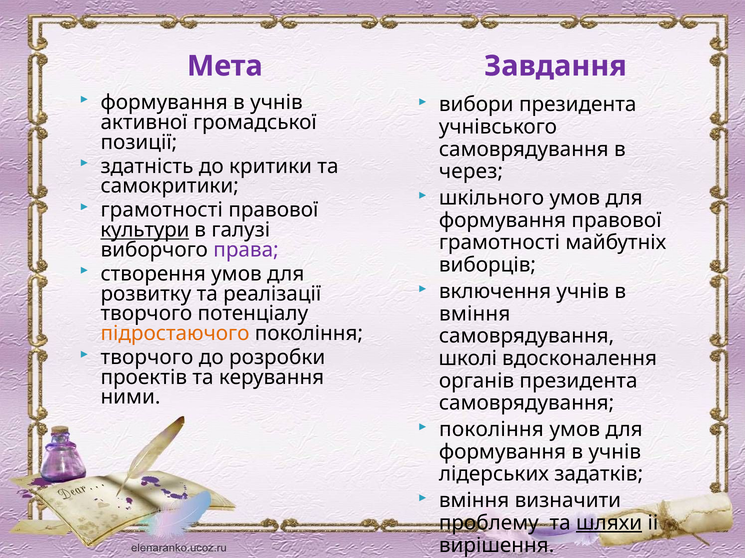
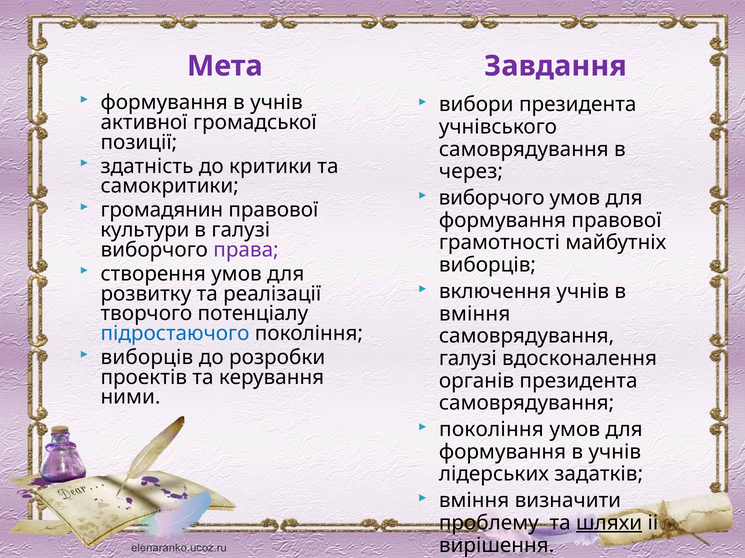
шкільного: шкільного -> виборчого (492, 198)
грамотності: грамотності -> громадянин (162, 210)
культури underline: present -> none (145, 230)
підростаючого colour: orange -> blue (175, 334)
творчого: творчого -> виборців (147, 358)
школі: школі -> галузі (468, 359)
